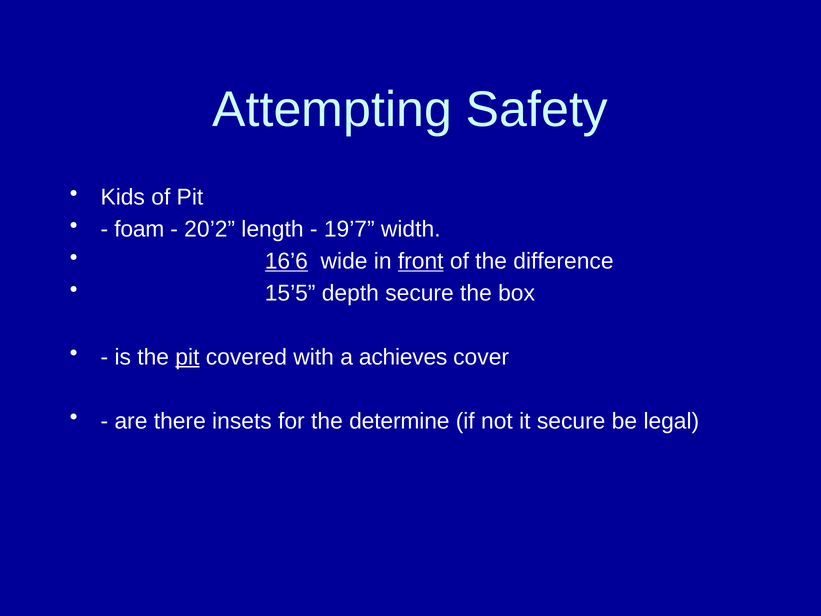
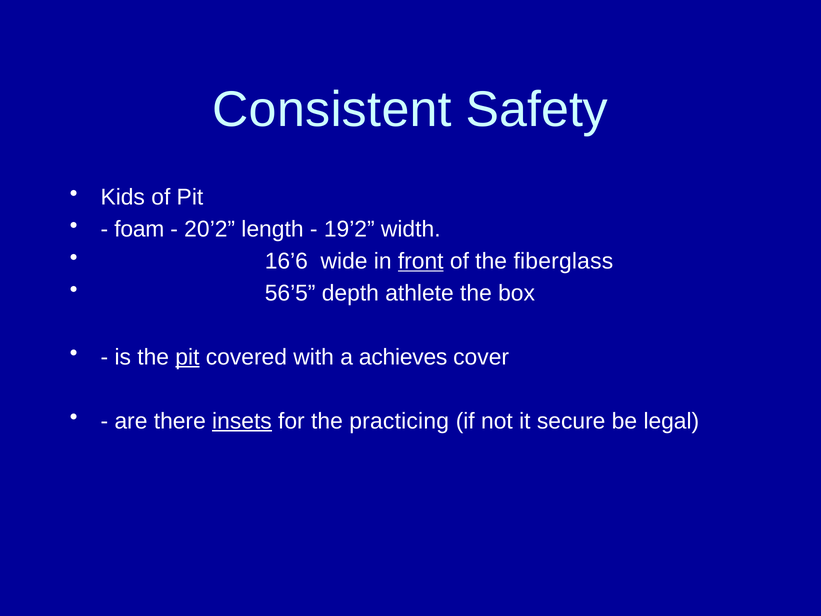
Attempting: Attempting -> Consistent (332, 110)
19’7: 19’7 -> 19’2 (349, 229)
16’6 underline: present -> none (286, 261)
difference: difference -> fiberglass (563, 261)
15’5: 15’5 -> 56’5 (290, 293)
depth secure: secure -> athlete (420, 293)
insets underline: none -> present (242, 421)
determine: determine -> practicing (399, 421)
